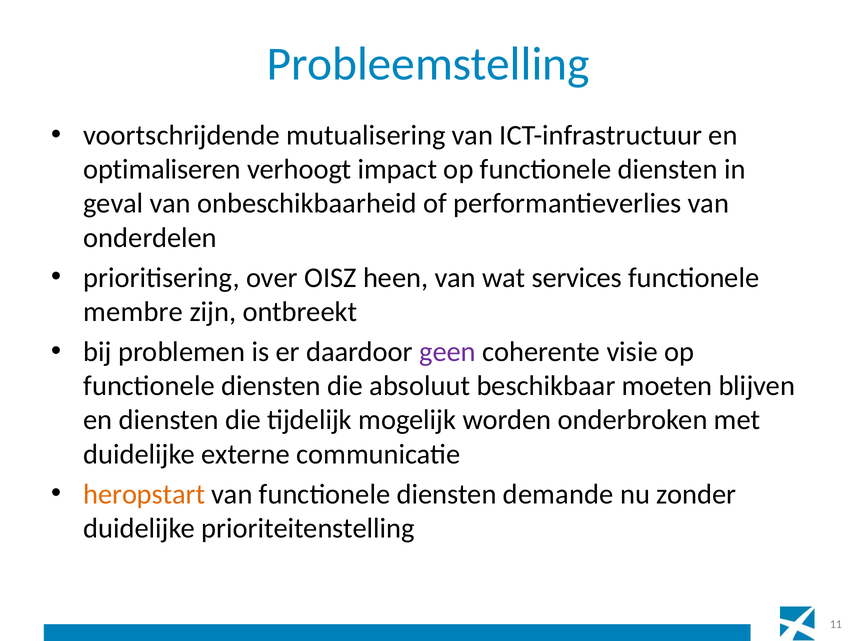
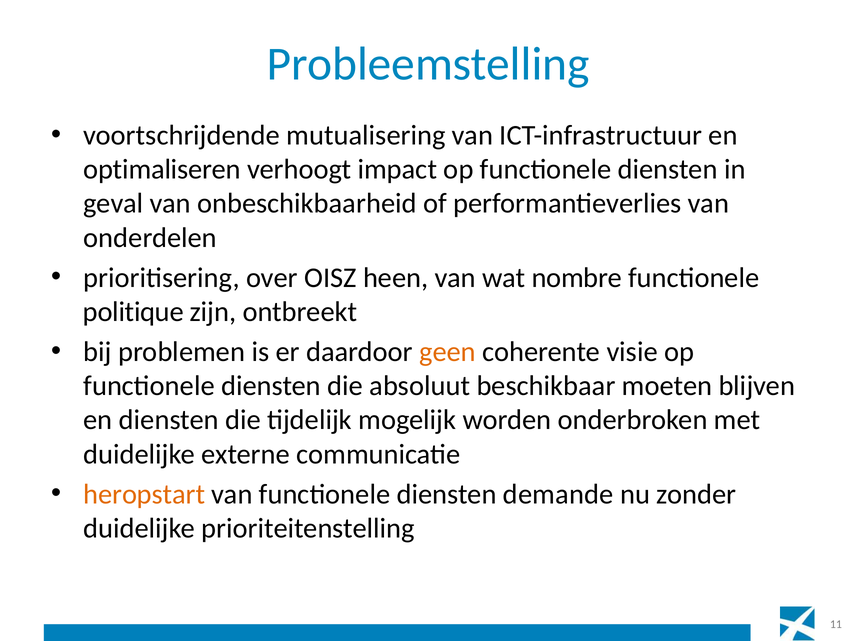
services: services -> nombre (577, 278)
membre: membre -> politique (133, 312)
geen colour: purple -> orange (448, 352)
